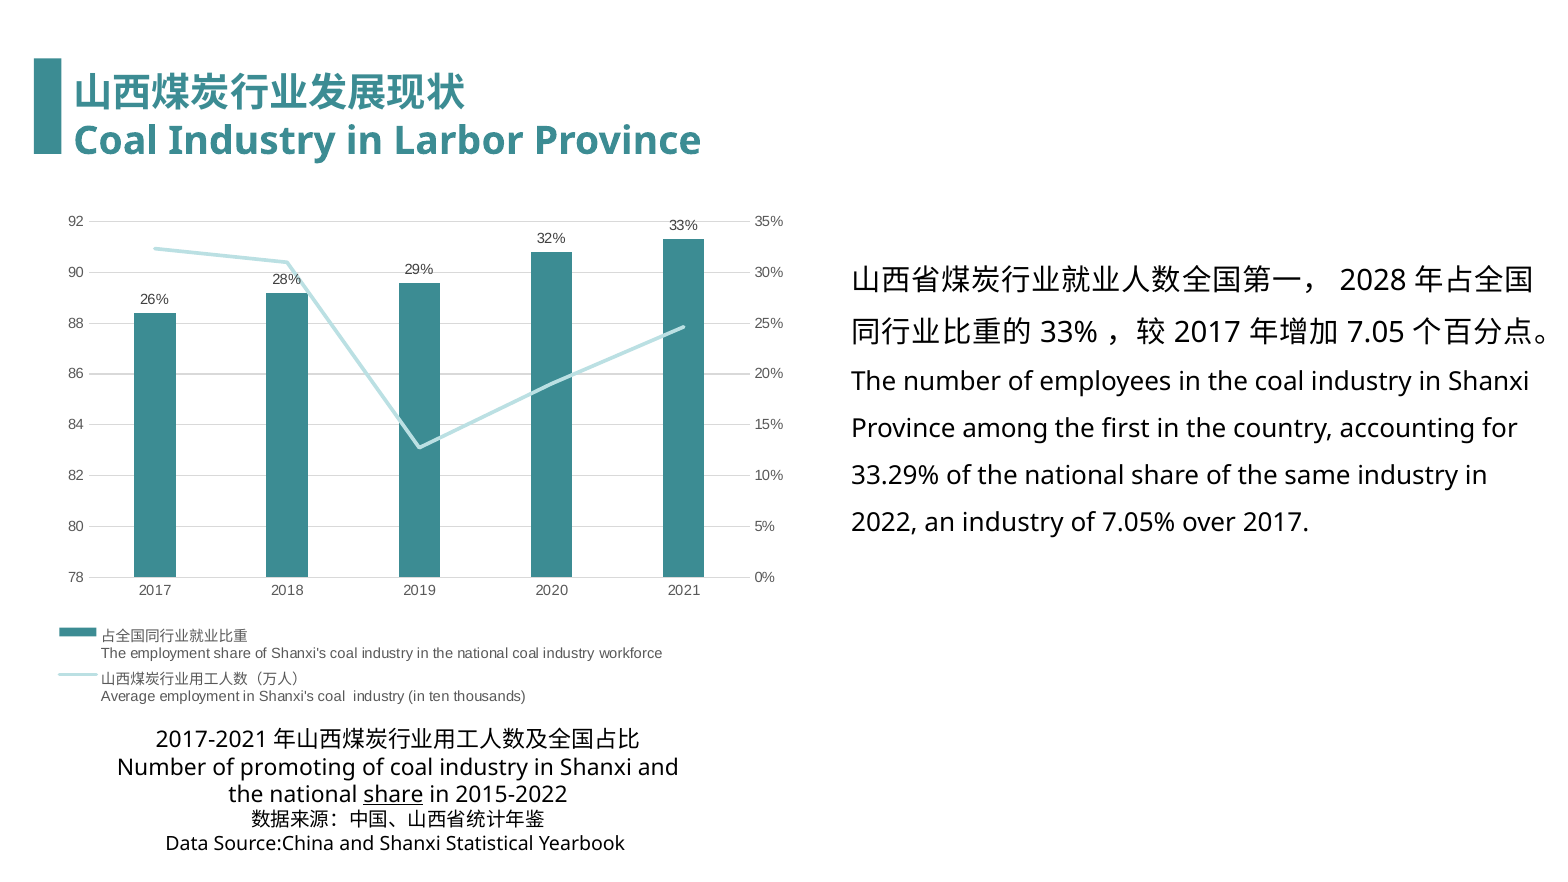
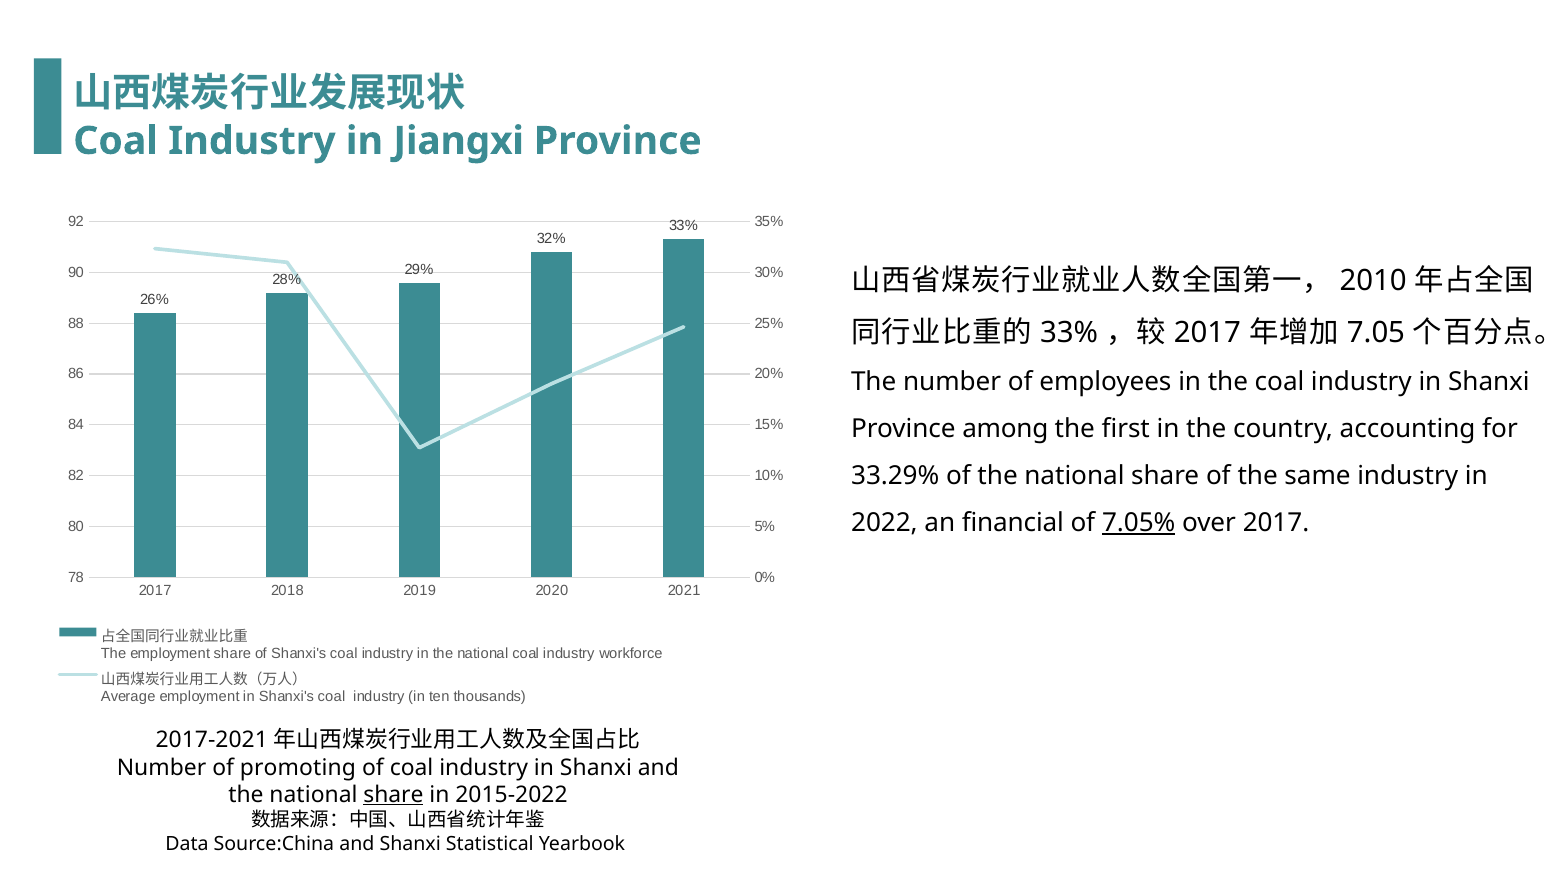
Larbor: Larbor -> Jiangxi (459, 141)
2028: 2028 -> 2010 (1373, 280)
an industry: industry -> financial (1013, 523)
7.05% underline: none -> present (1139, 523)
